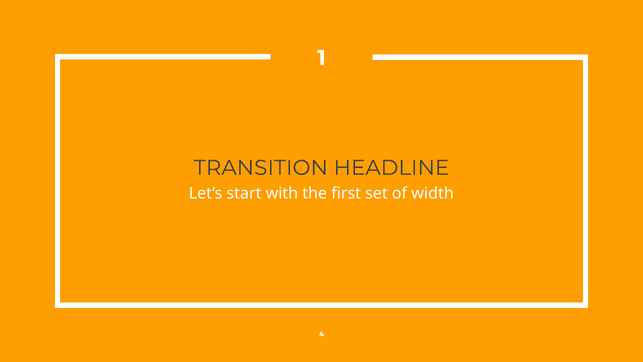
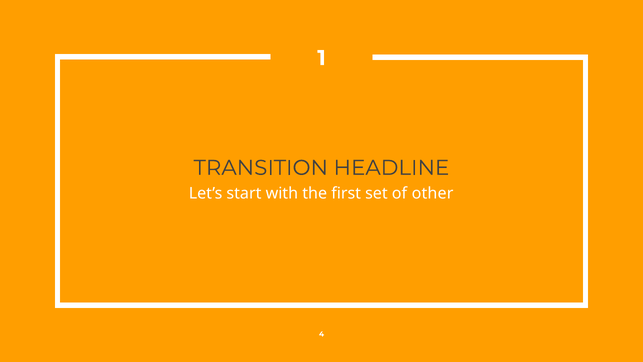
width: width -> other (433, 193)
